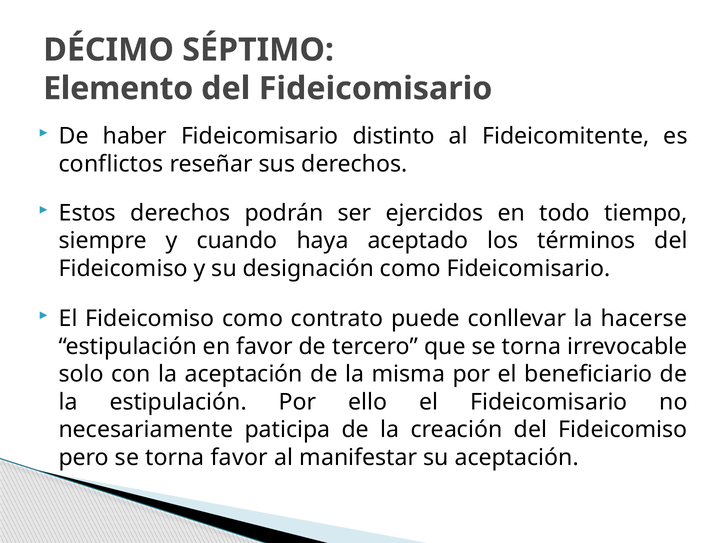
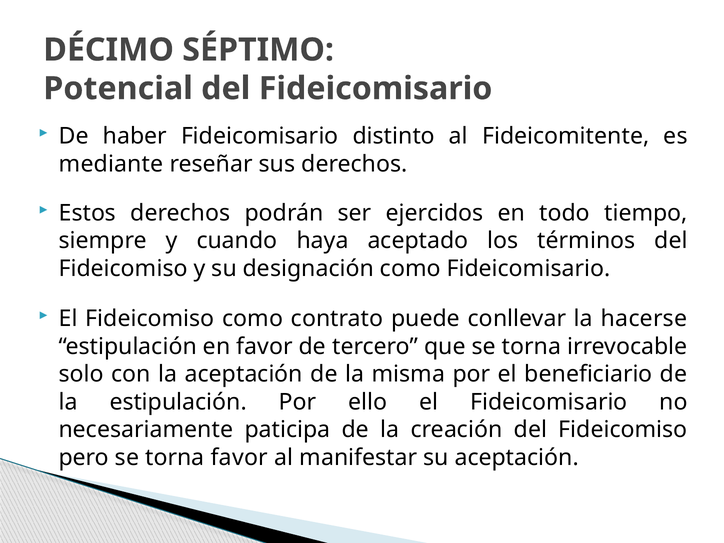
Elemento: Elemento -> Potencial (118, 89)
conflictos: conflictos -> mediante (111, 164)
